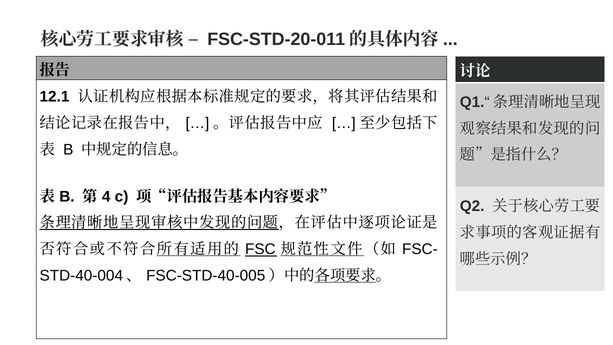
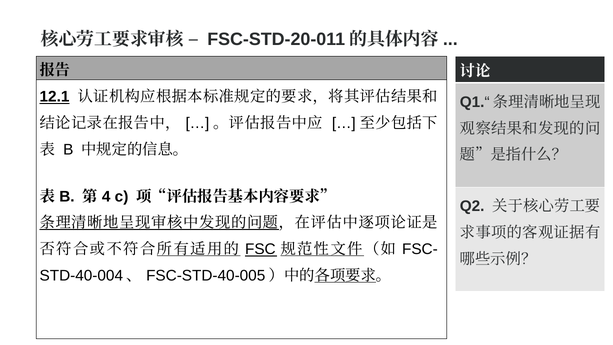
12.1 underline: none -> present (54, 97)
